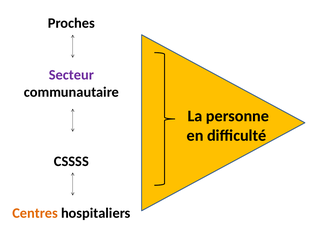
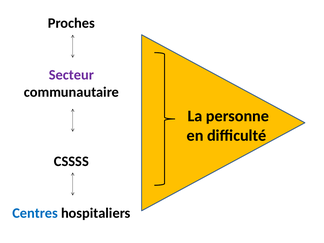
Centres colour: orange -> blue (35, 213)
